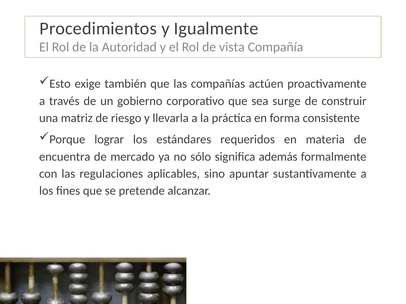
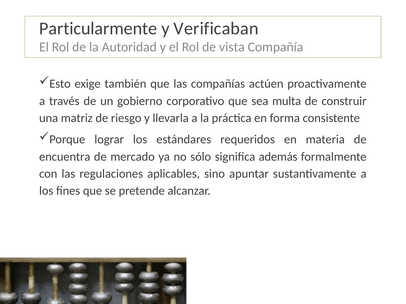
Procedimientos: Procedimientos -> Particularmente (98, 29)
Igualmente: Igualmente -> Verificaban (216, 29)
surge: surge -> multa (287, 101)
